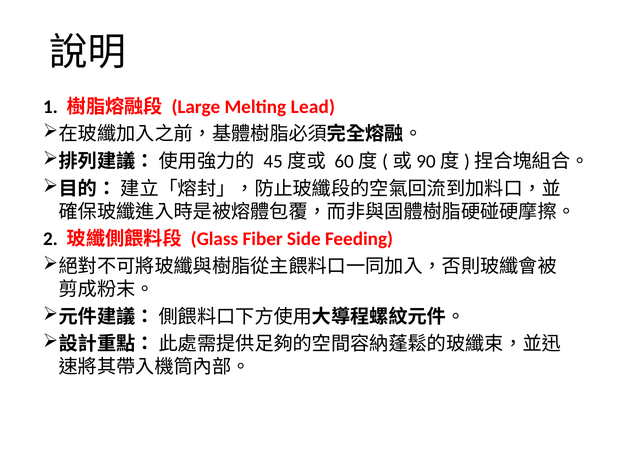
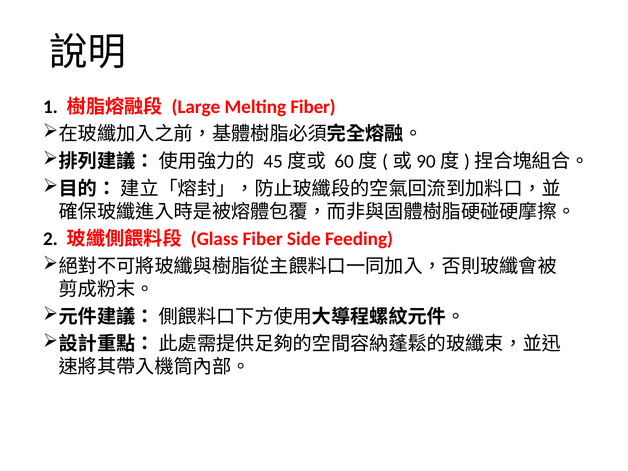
Melting Lead: Lead -> Fiber (313, 107)
